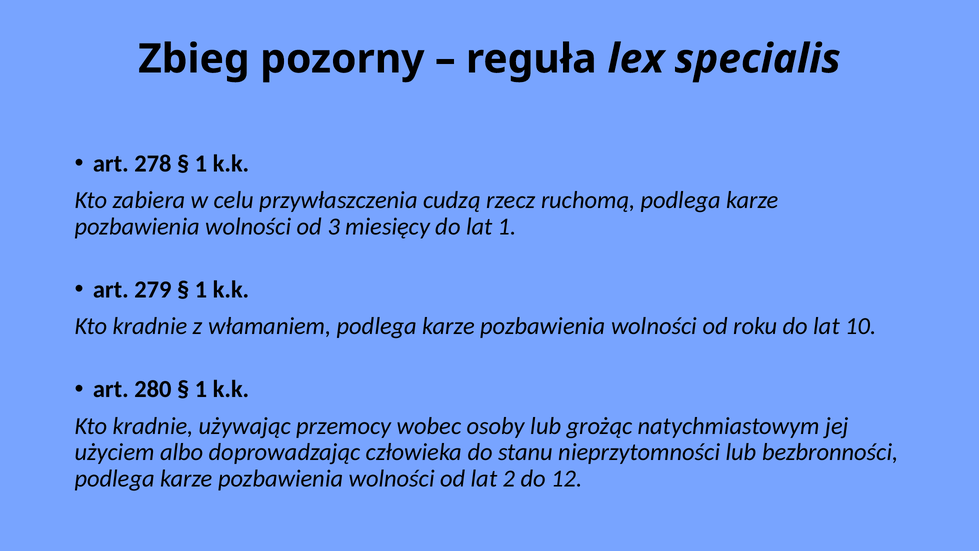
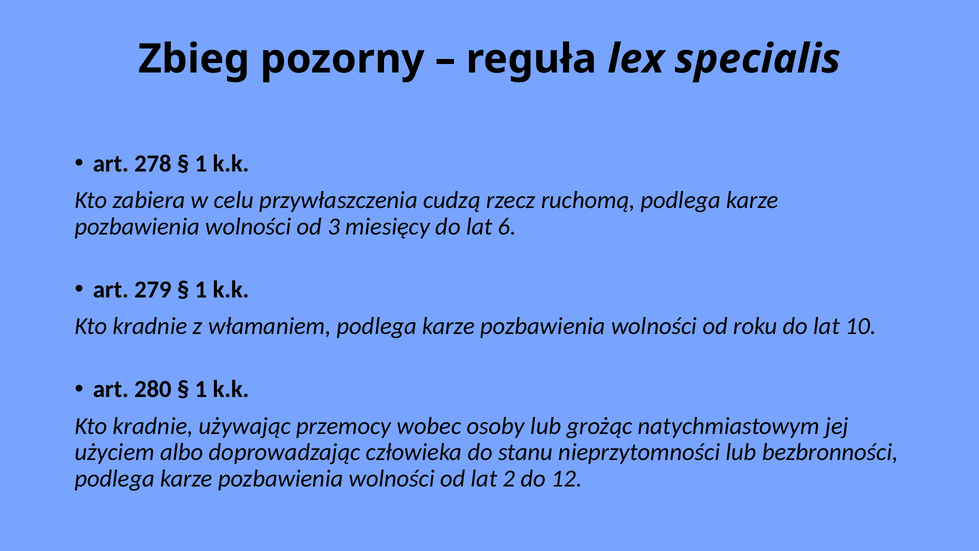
lat 1: 1 -> 6 (507, 226)
